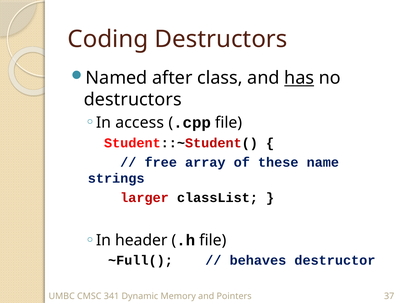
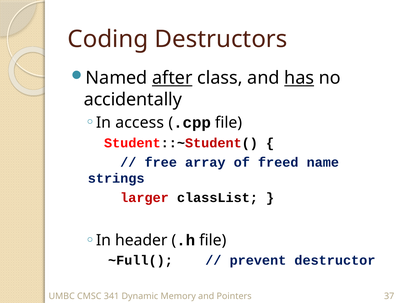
after underline: none -> present (172, 78)
destructors: destructors -> accidentally (133, 100)
these: these -> freed (278, 163)
behaves: behaves -> prevent (258, 261)
